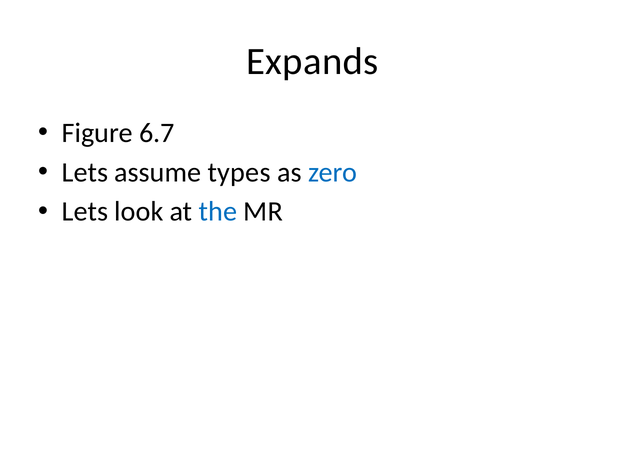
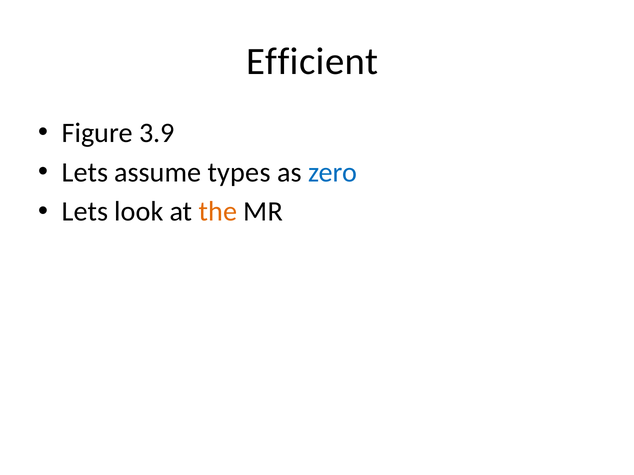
Expands: Expands -> Efficient (312, 61)
6.7: 6.7 -> 3.9 (157, 133)
the colour: blue -> orange (218, 212)
